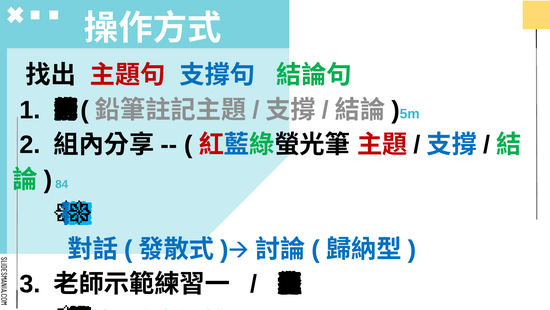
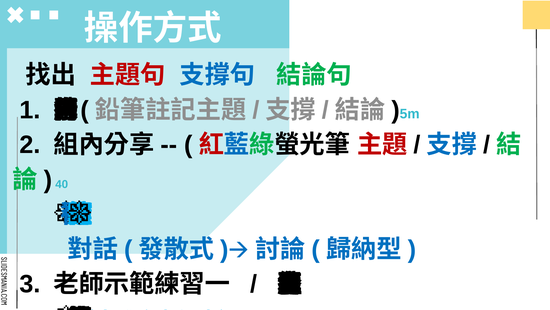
84: 84 -> 40 (62, 184)
